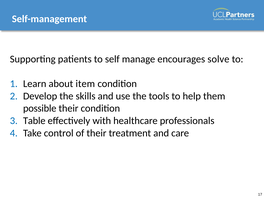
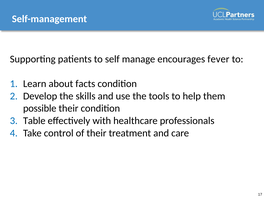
solve: solve -> fever (218, 59)
item: item -> facts (85, 84)
